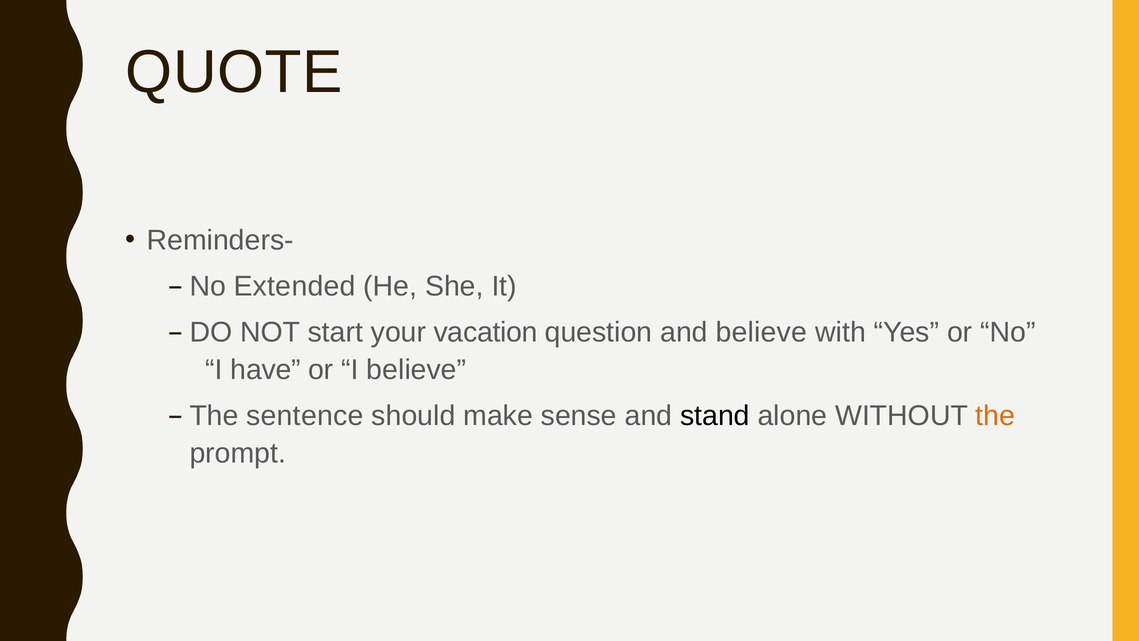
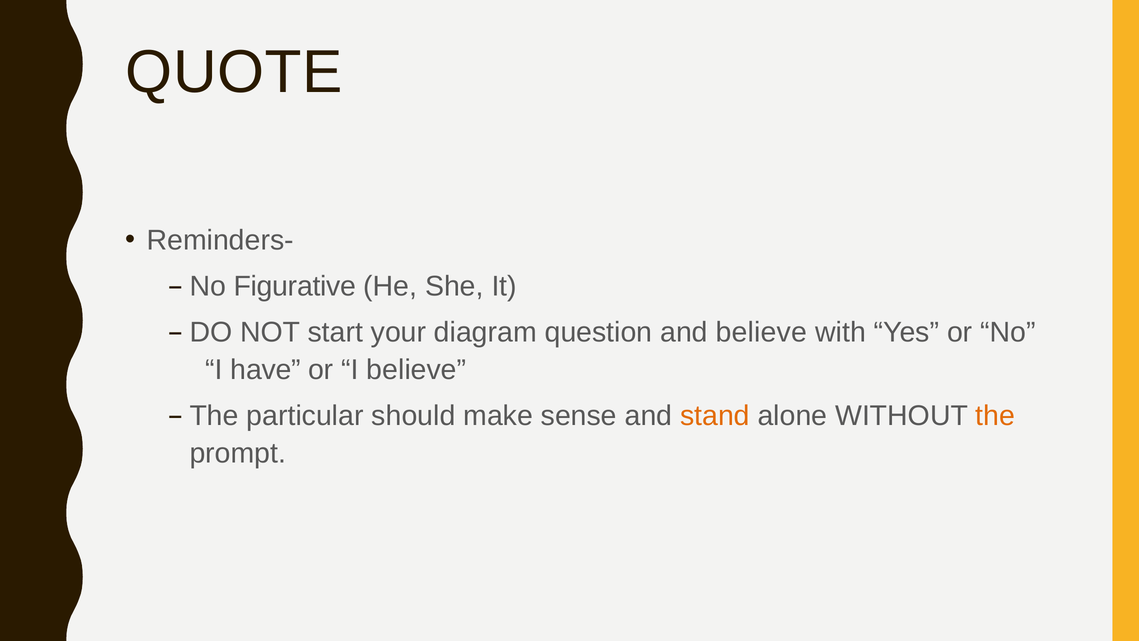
Extended: Extended -> Figurative (295, 286)
vacation: vacation -> diagram (485, 332)
sentence: sentence -> particular (305, 416)
stand colour: black -> orange (715, 416)
